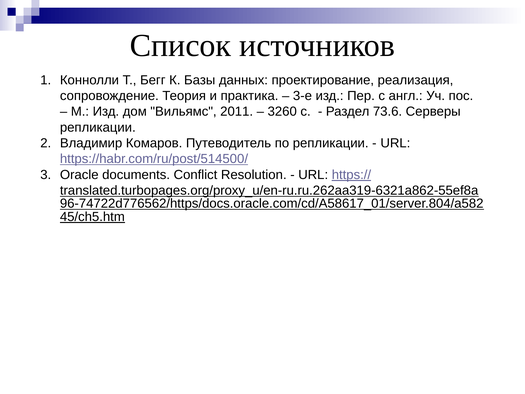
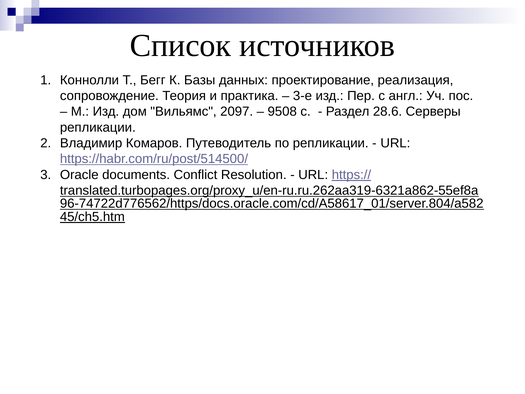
2011: 2011 -> 2097 (237, 112)
3260: 3260 -> 9508 (282, 112)
73.6: 73.6 -> 28.6 (388, 112)
